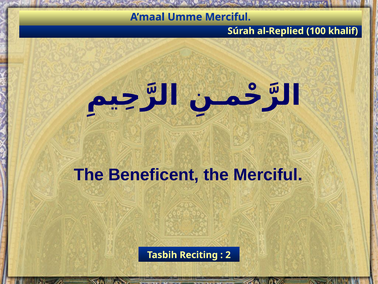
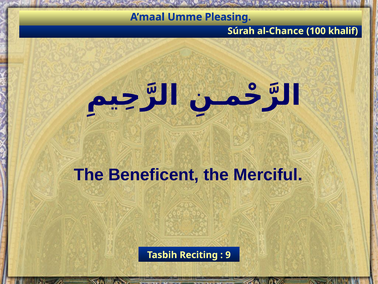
Umme Merciful: Merciful -> Pleasing (228, 17)
al-Replied: al-Replied -> al-Chance (280, 31)
2: 2 -> 9 (228, 255)
